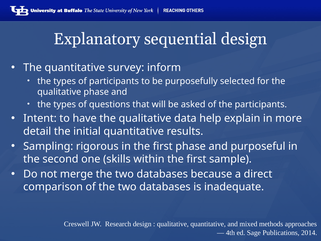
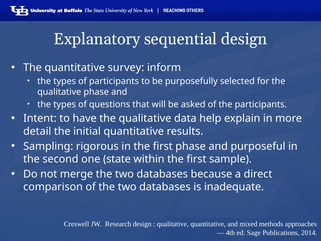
skills: skills -> state (117, 159)
